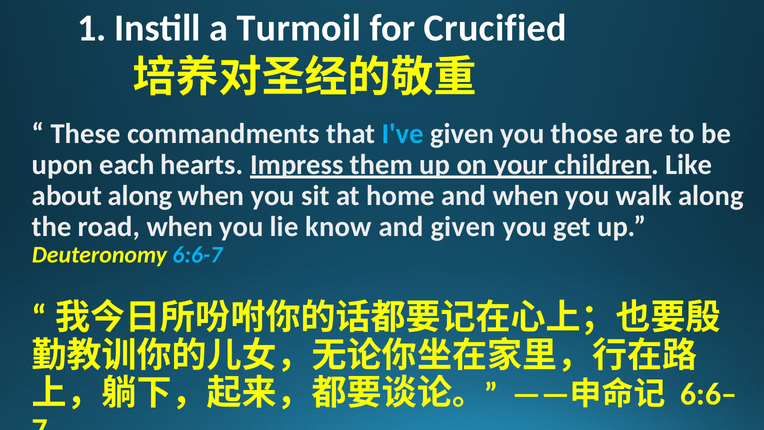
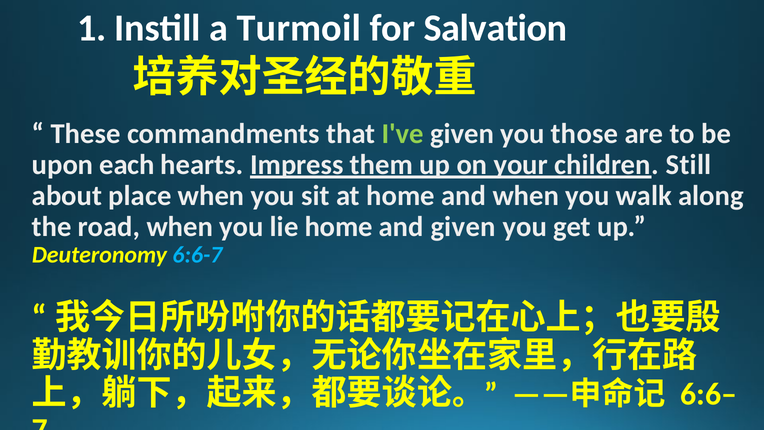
Crucified: Crucified -> Salvation (496, 28)
I've colour: light blue -> light green (403, 134)
Like: Like -> Still (689, 165)
about along: along -> place (140, 195)
lie know: know -> home (339, 226)
